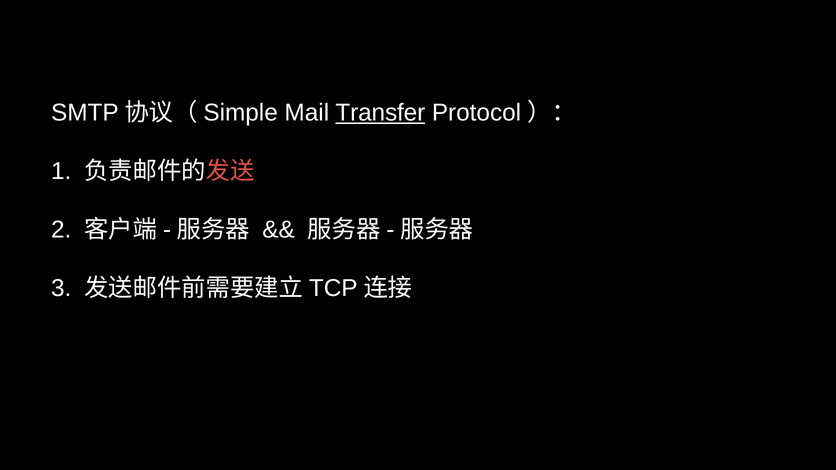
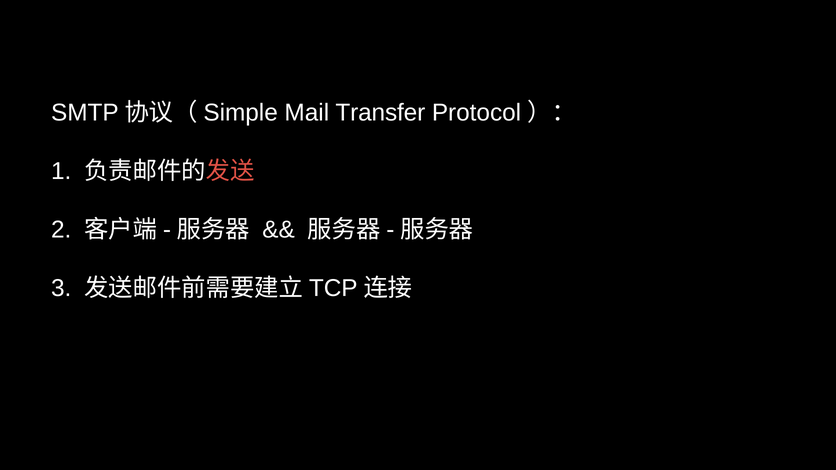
Transfer underline: present -> none (380, 113)
